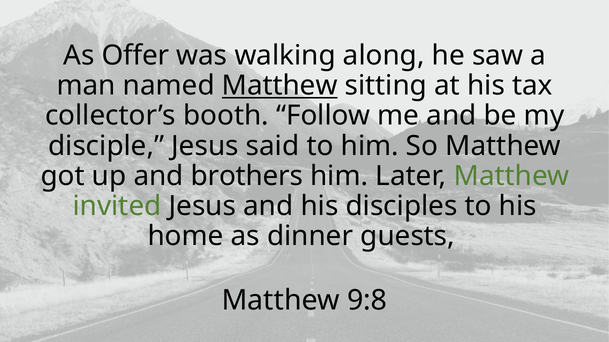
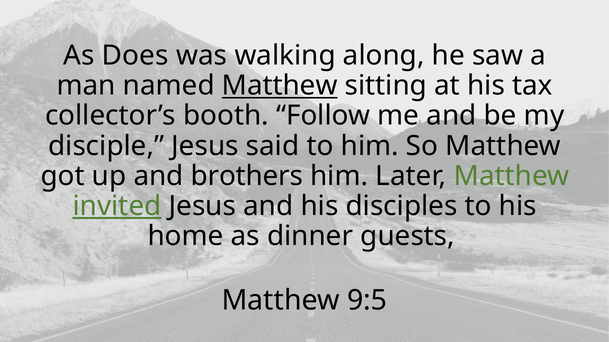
Offer: Offer -> Does (135, 56)
invited underline: none -> present (117, 206)
9:8: 9:8 -> 9:5 (367, 301)
